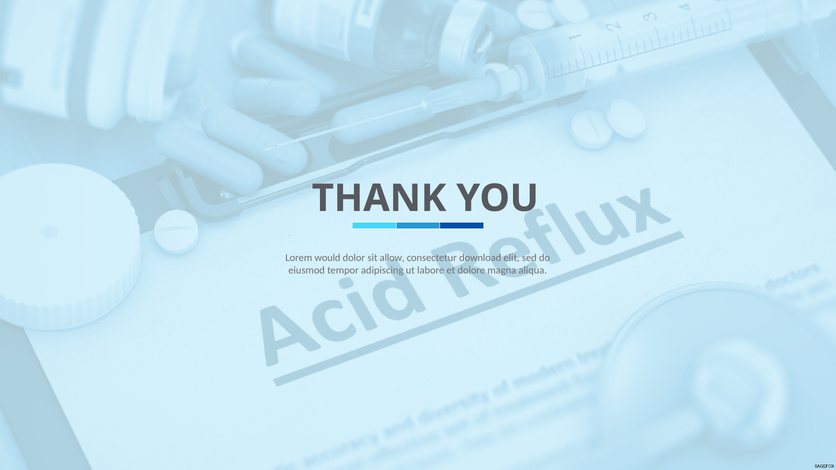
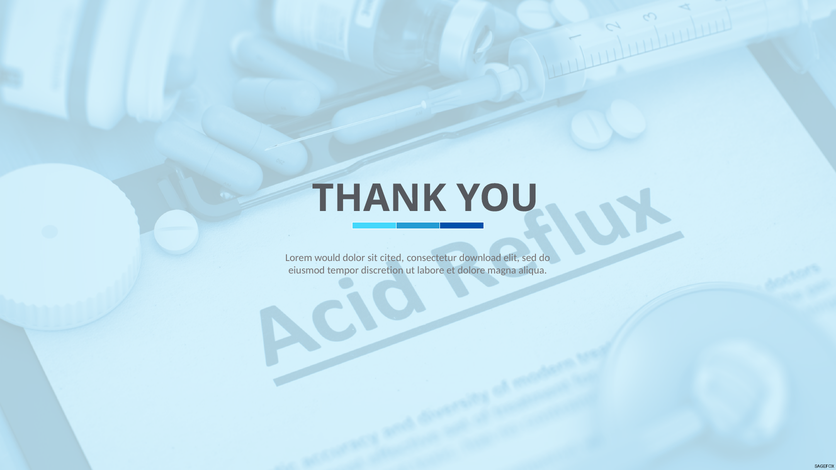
allow: allow -> cited (392, 258)
adipiscing: adipiscing -> discretion (382, 271)
